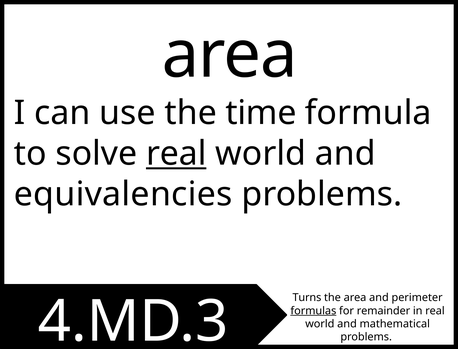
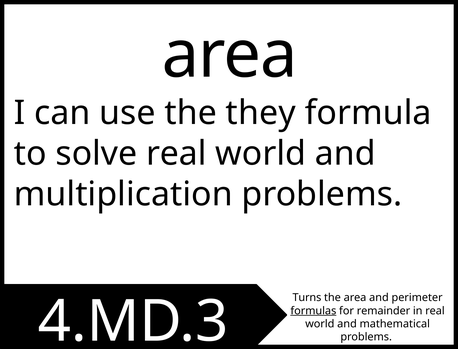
time: time -> they (261, 113)
real underline: present -> none (176, 154)
equivalencies: equivalencies -> multiplication (123, 194)
